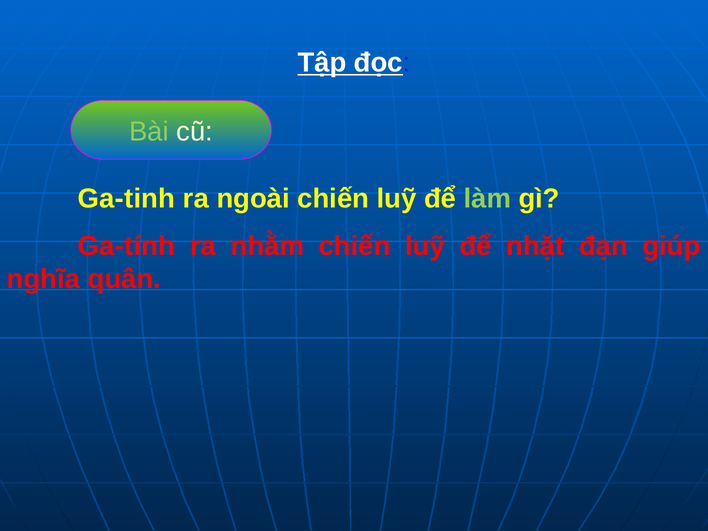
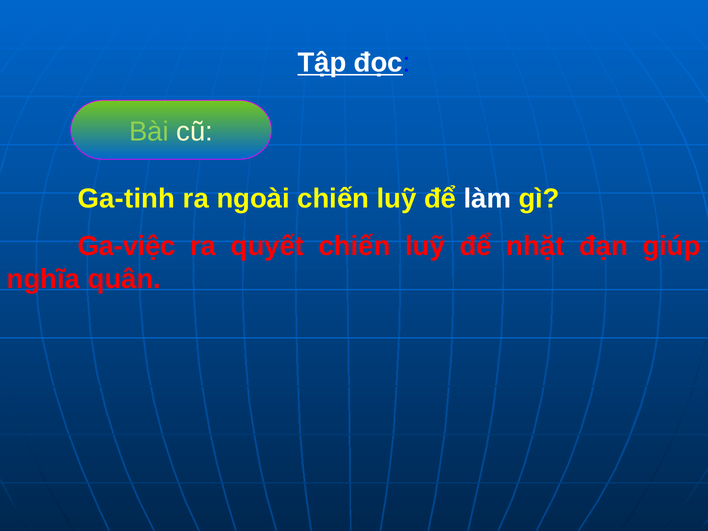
làm colour: light green -> white (487, 199)
Ga-tính: Ga-tính -> Ga-việc (127, 246)
nhằm: nhằm -> quyết (267, 246)
